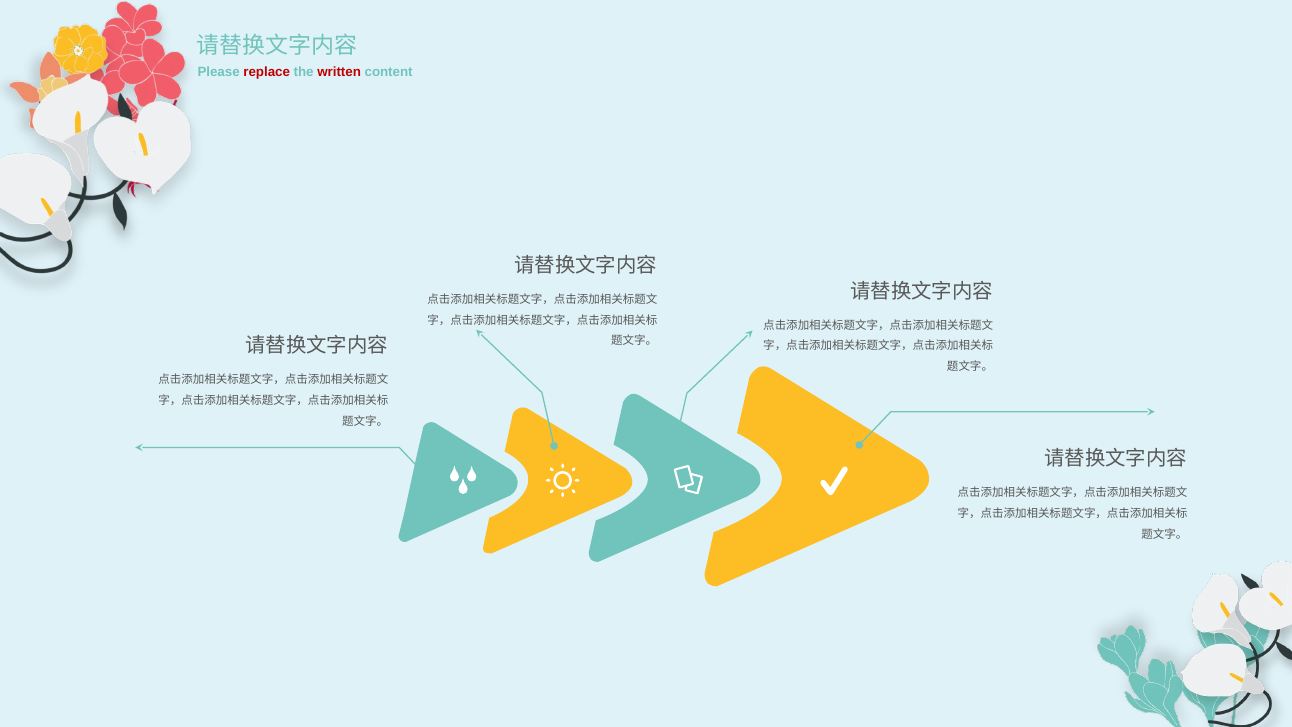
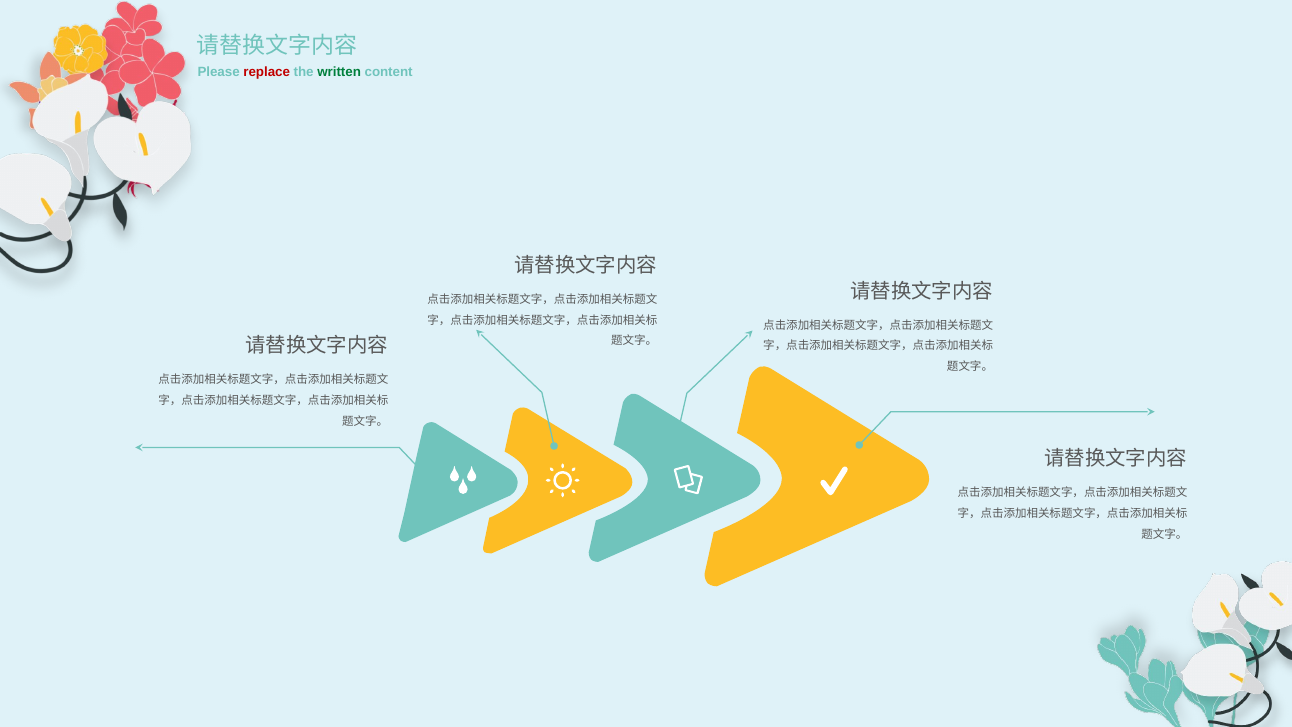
written colour: red -> green (339, 72)
